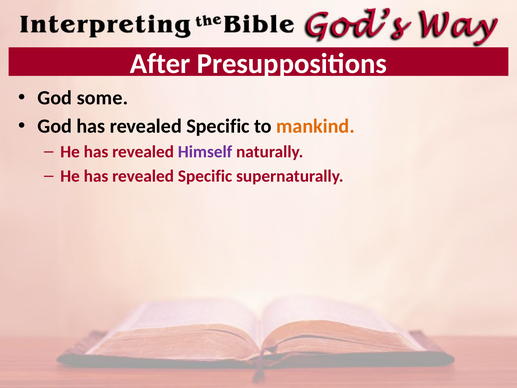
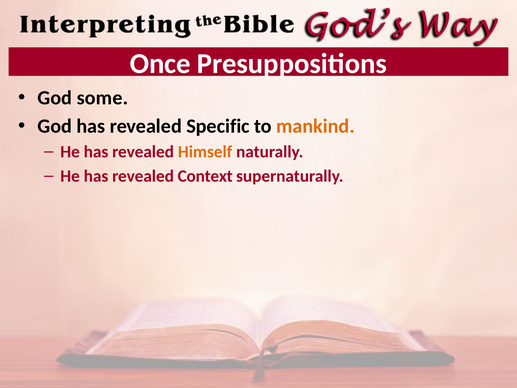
After: After -> Once (160, 64)
Himself colour: purple -> orange (205, 152)
He has revealed Specific: Specific -> Context (205, 176)
